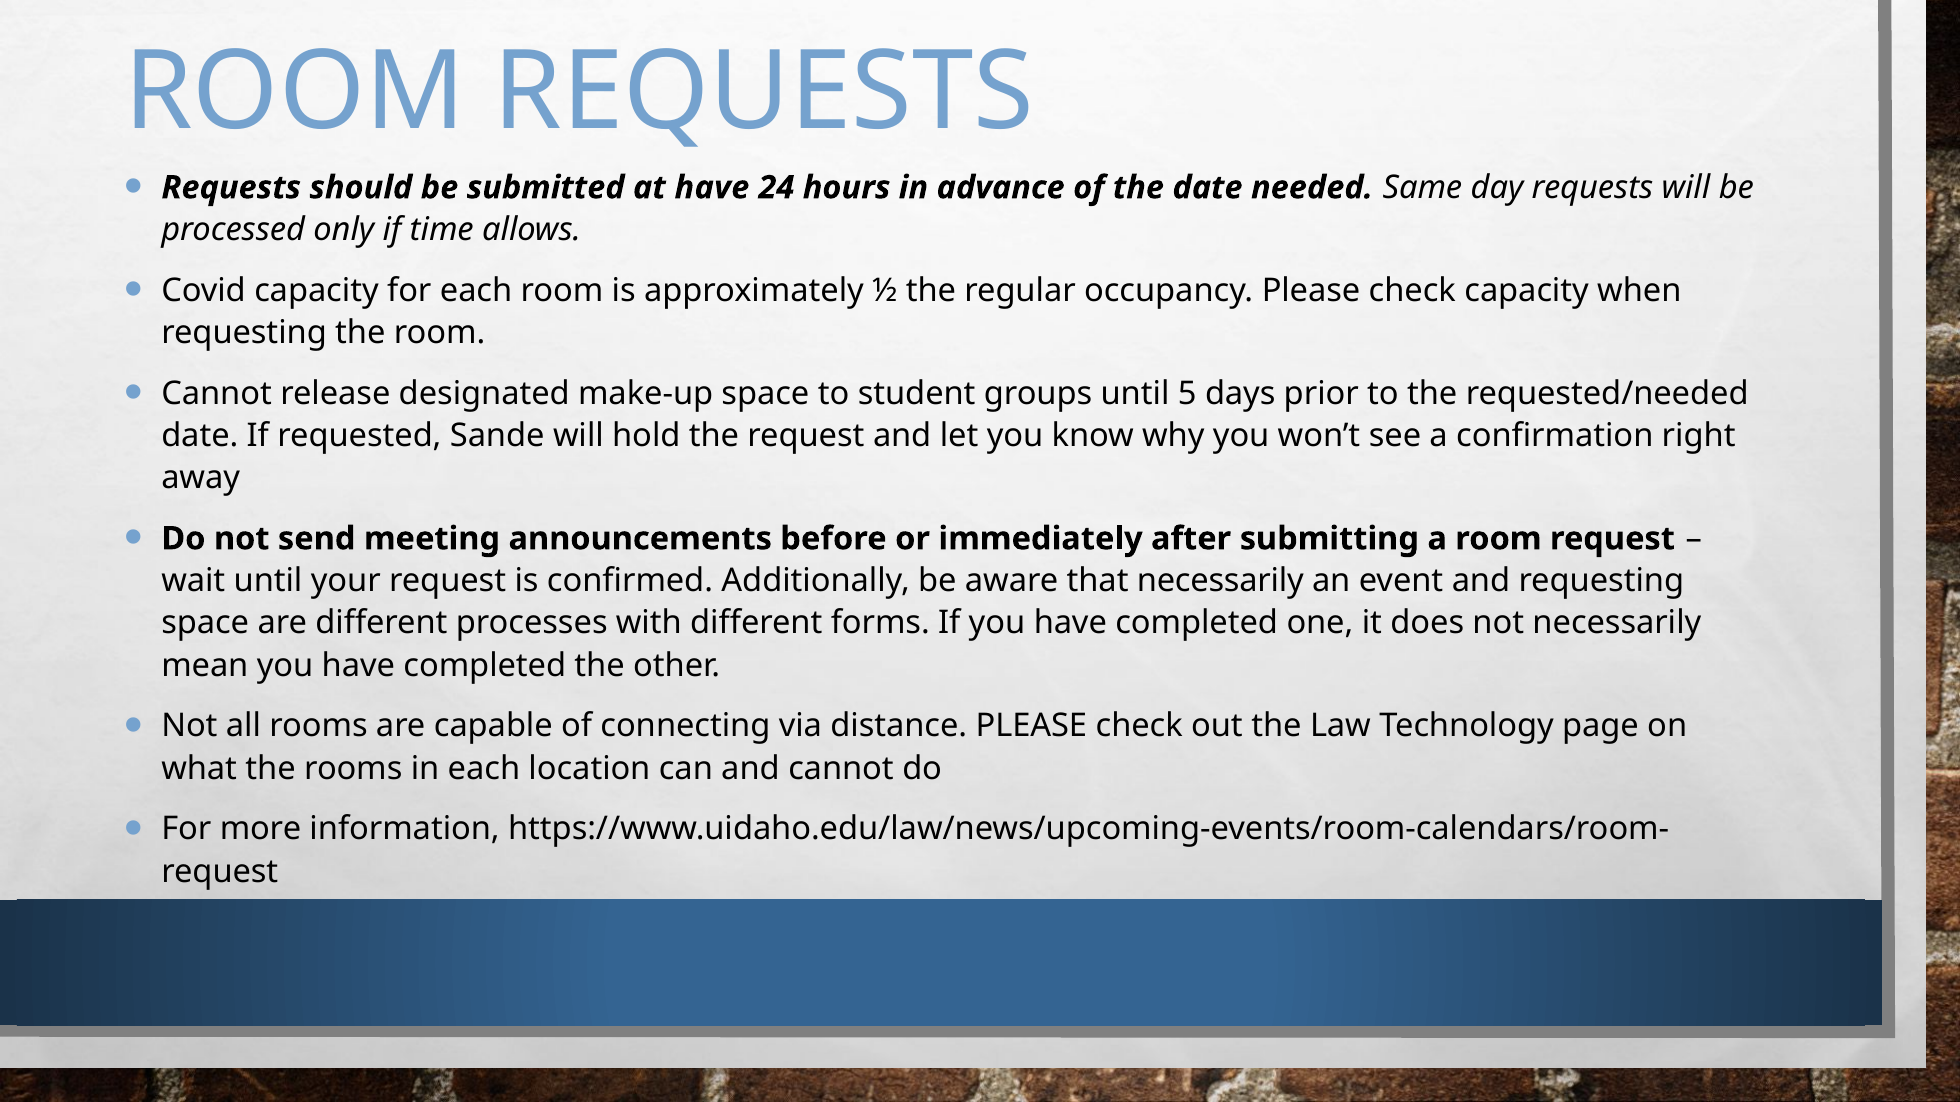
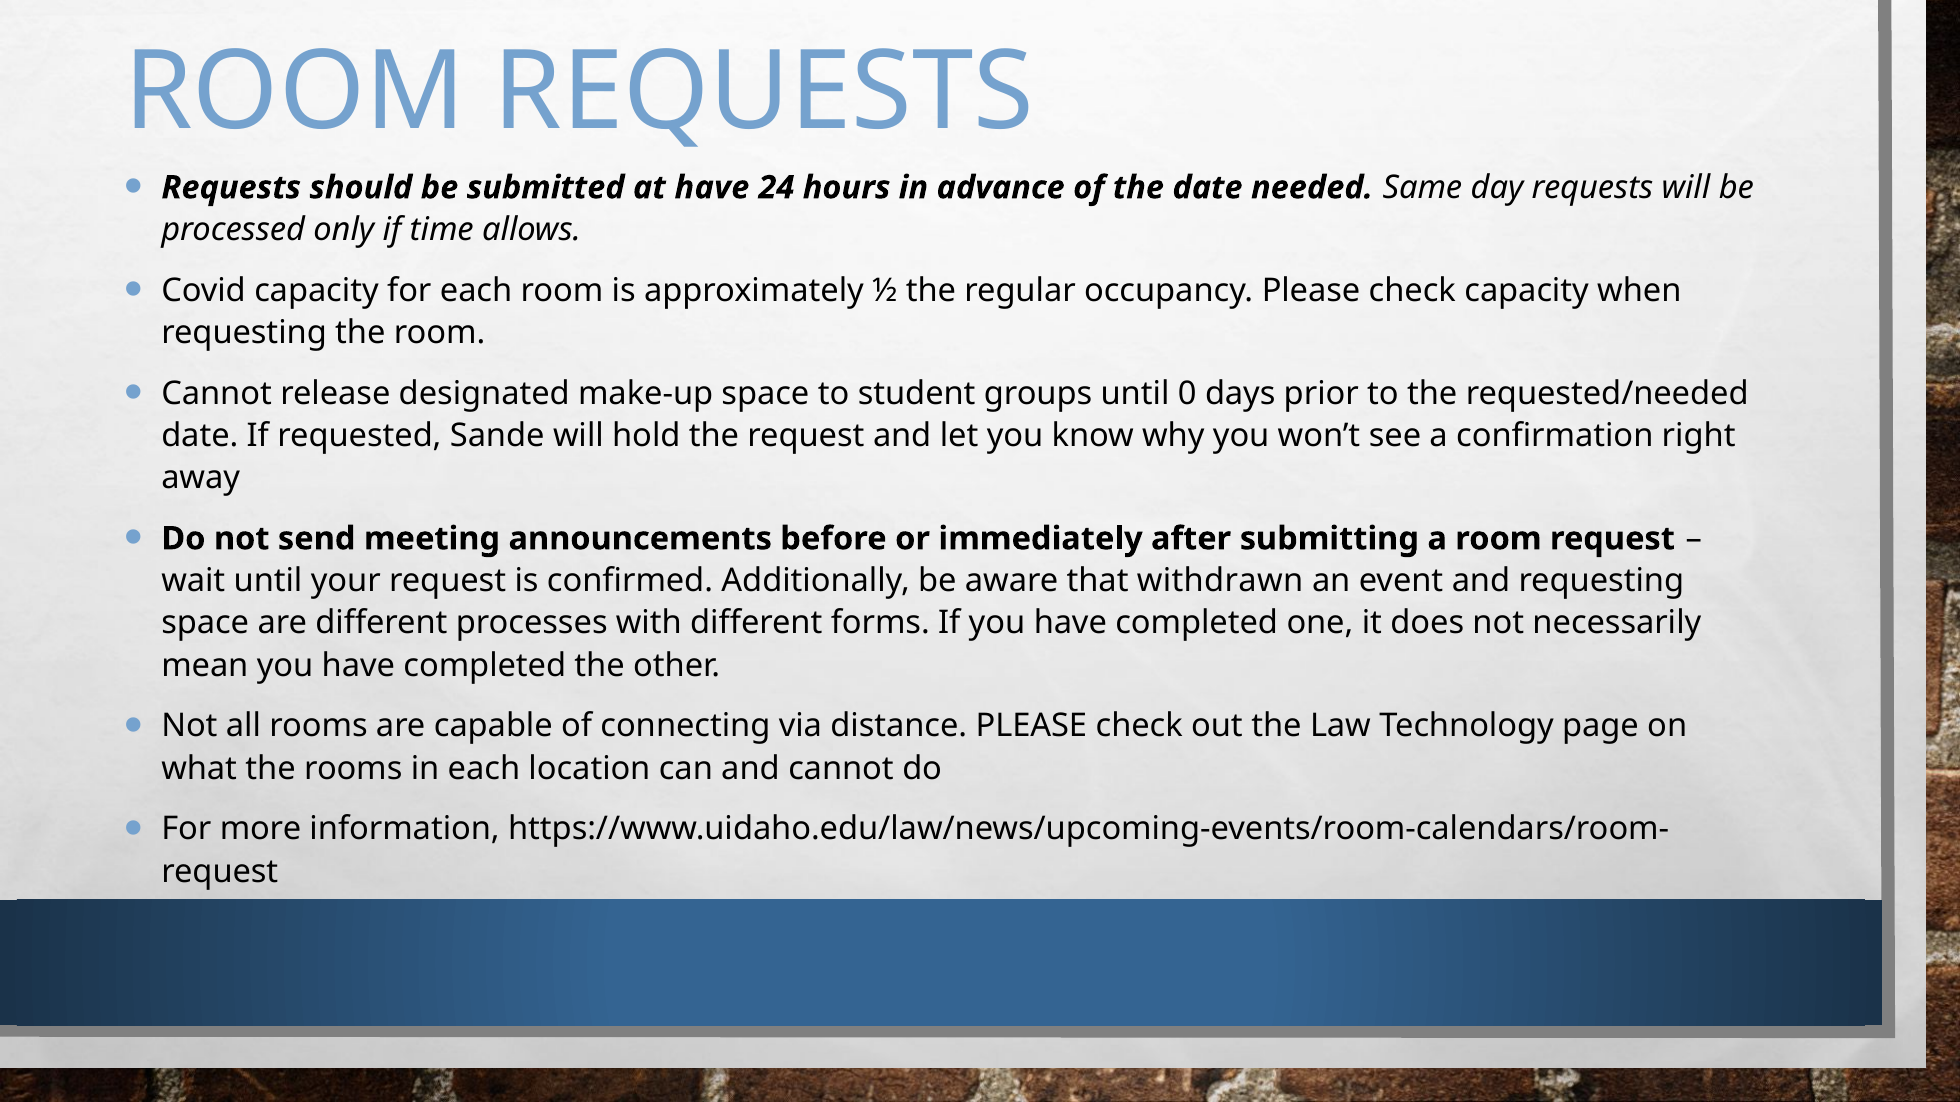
5: 5 -> 0 (1187, 394)
that necessarily: necessarily -> withdrawn (1220, 581)
